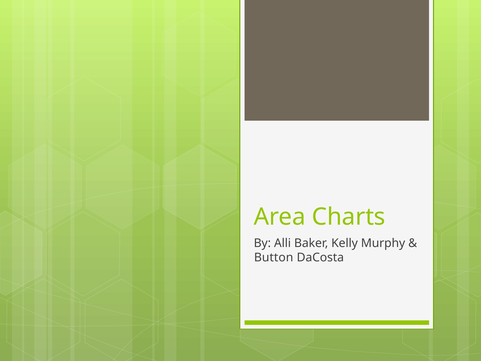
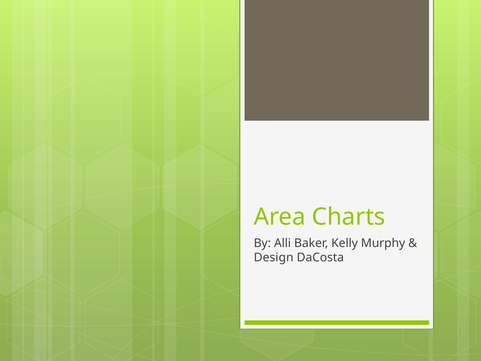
Button: Button -> Design (274, 257)
